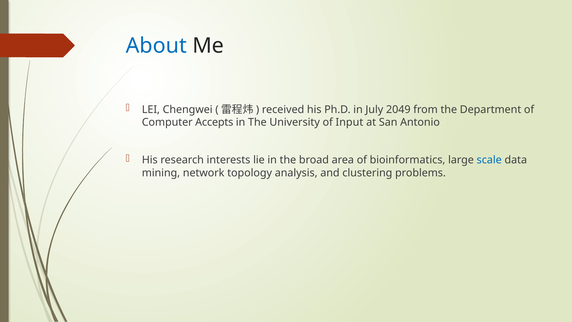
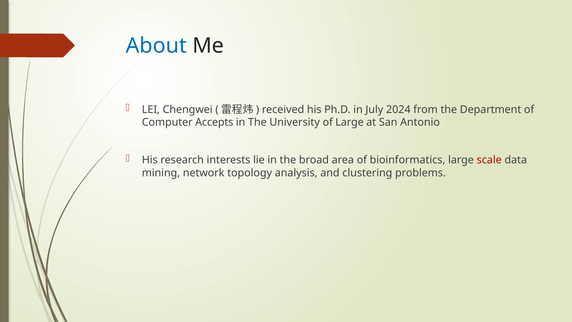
2049: 2049 -> 2024 (398, 109)
of Input: Input -> Large (350, 122)
scale colour: blue -> red (489, 160)
